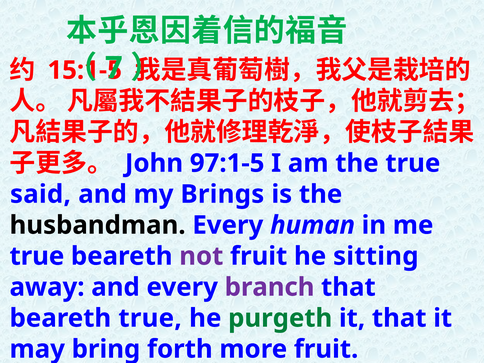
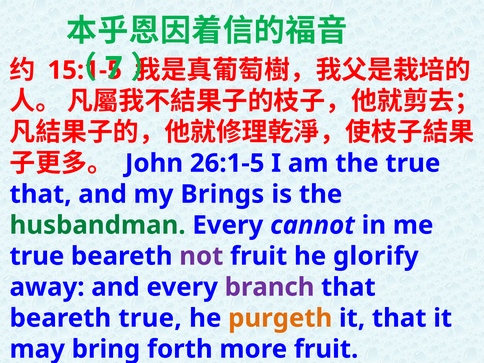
97:1-5: 97:1-5 -> 26:1-5 (227, 163)
said: said -> that (41, 194)
husbandman colour: black -> green (98, 225)
human: human -> cannot (312, 225)
sitting: sitting -> glorify (376, 256)
purgeth colour: green -> orange (280, 318)
